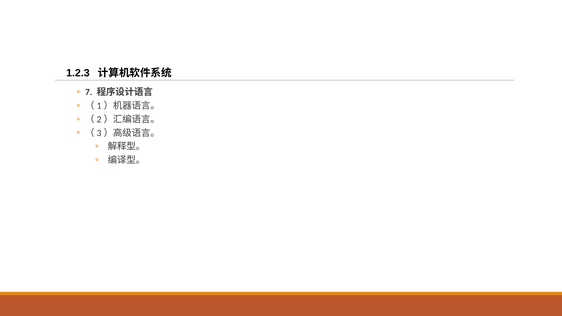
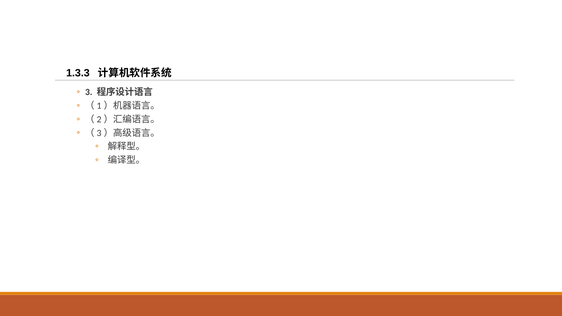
1.2.3: 1.2.3 -> 1.3.3 (78, 73)
7: 7 -> 3 (89, 92)
